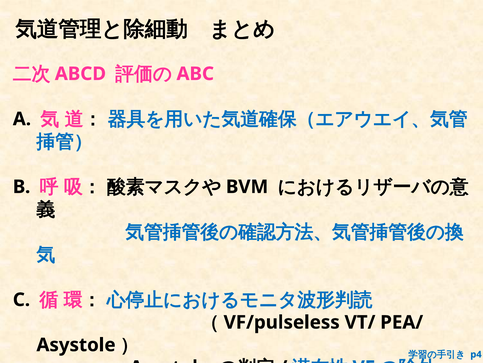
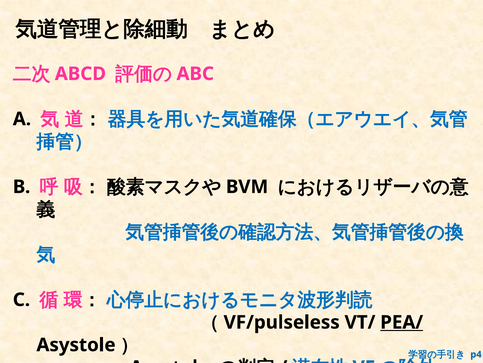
PEA/ underline: none -> present (402, 322)
